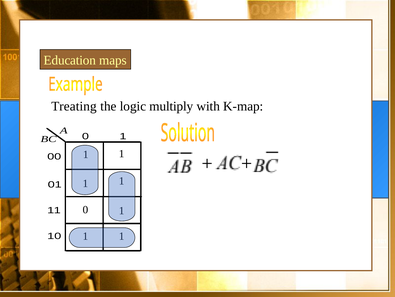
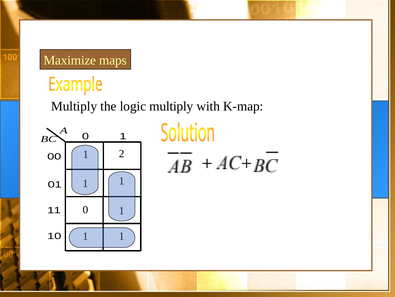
Education: Education -> Maximize (70, 60)
Treating: Treating -> Multiply (74, 106)
1: 1 -> 2 (122, 153)
